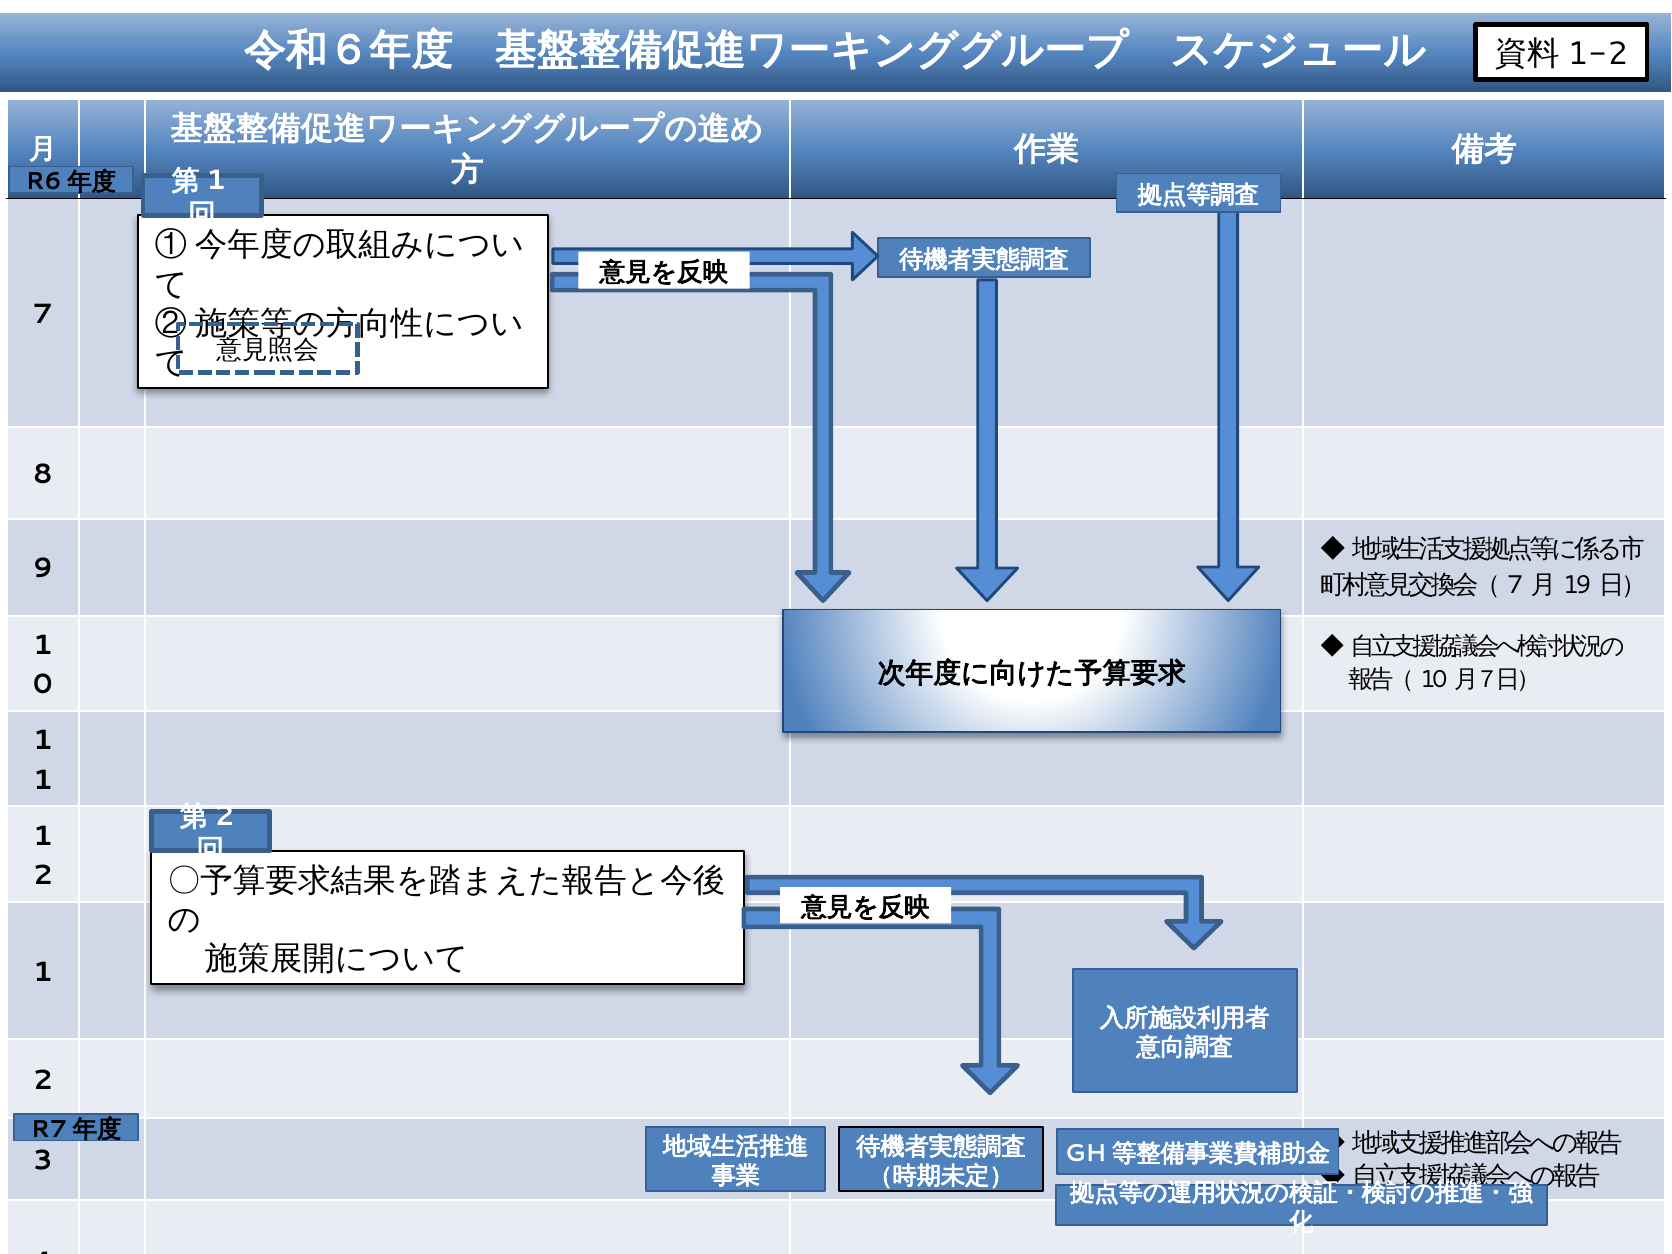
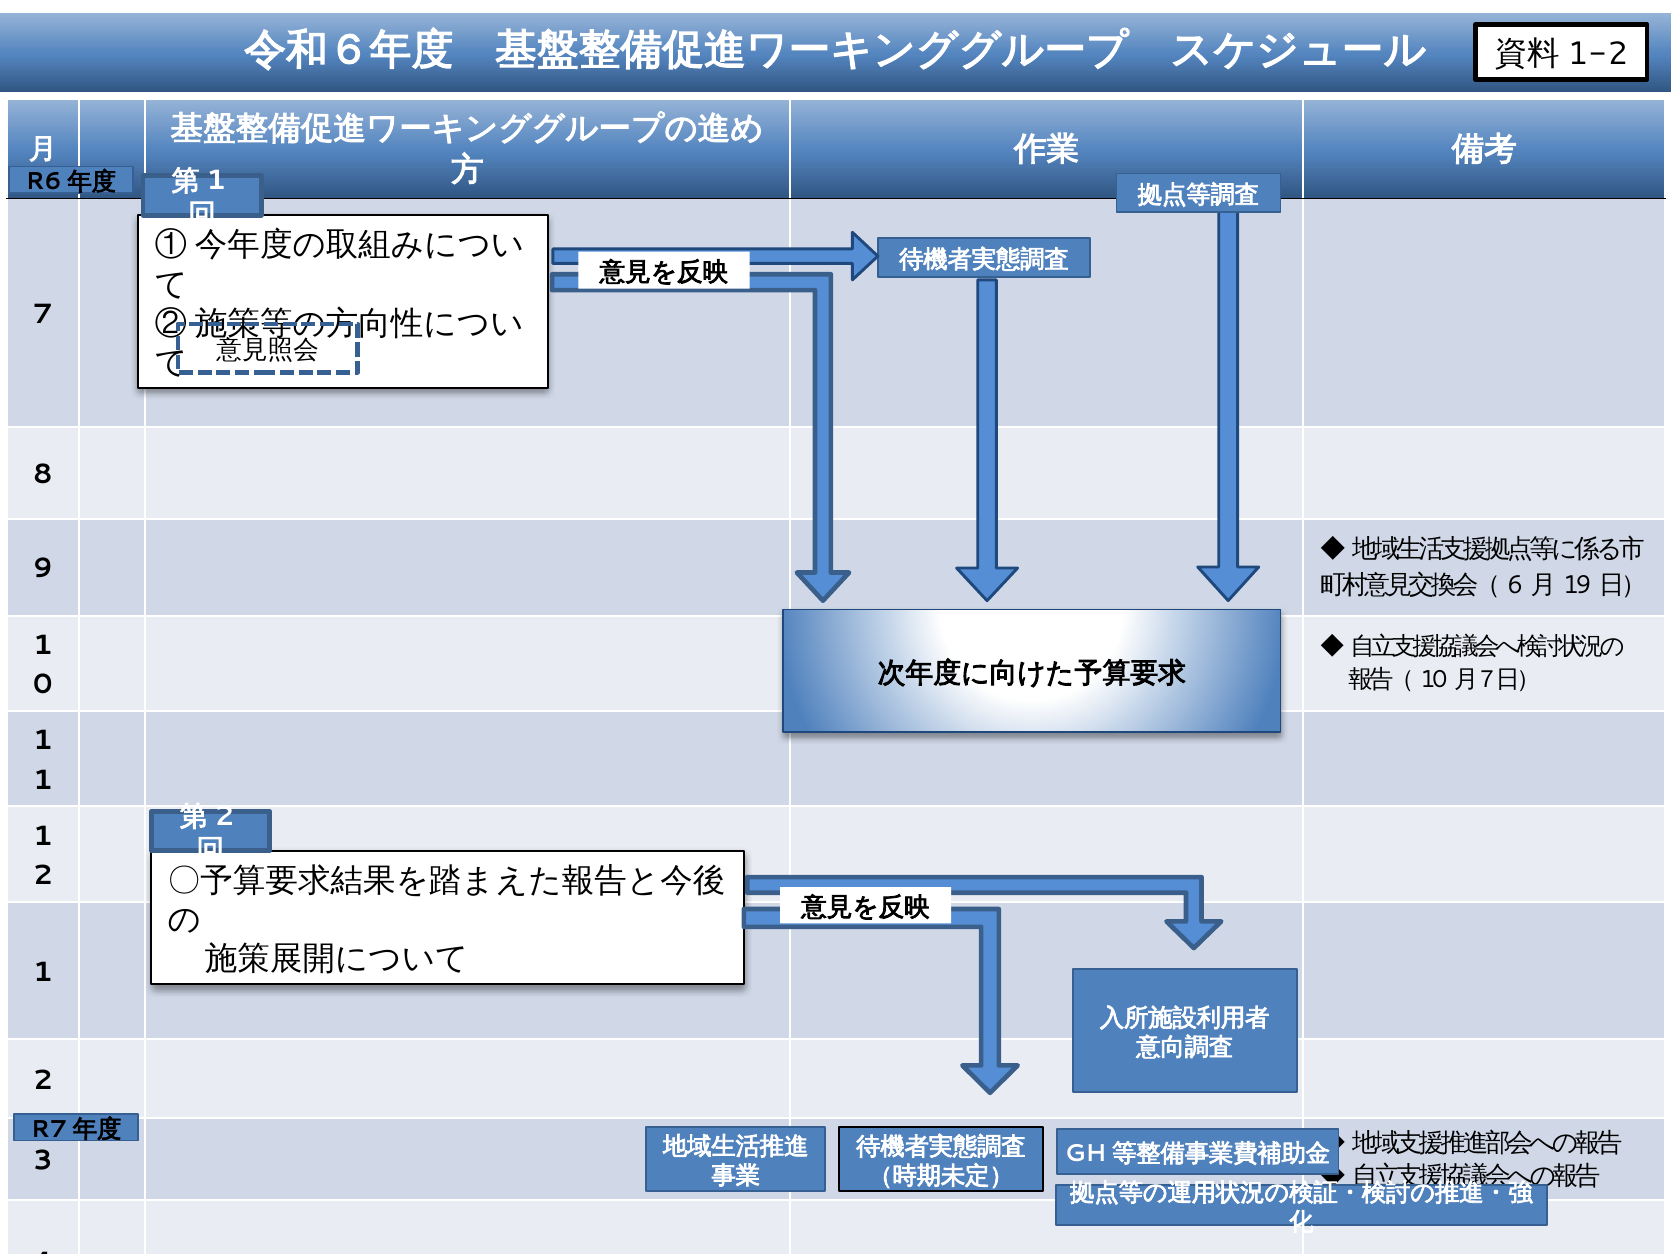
7: 7 -> 6 (1515, 585)
